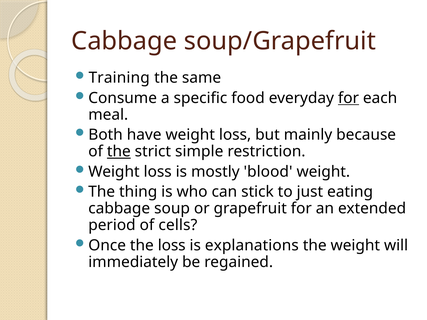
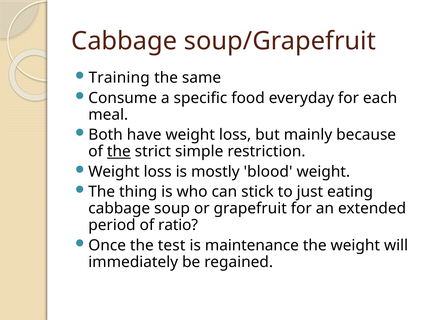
for underline: present -> none (348, 98)
cells: cells -> ratio (178, 225)
the loss: loss -> test (172, 246)
explanations: explanations -> maintenance (252, 246)
